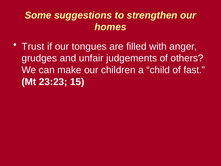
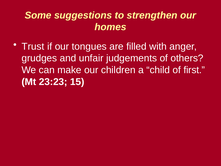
fast: fast -> first (194, 70)
